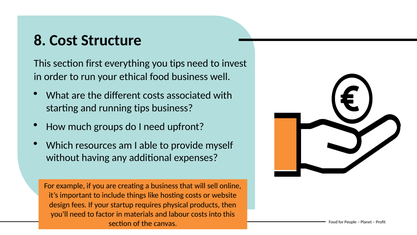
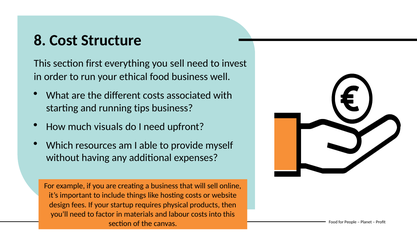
you tips: tips -> sell (177, 63)
groups: groups -> visuals (108, 126)
